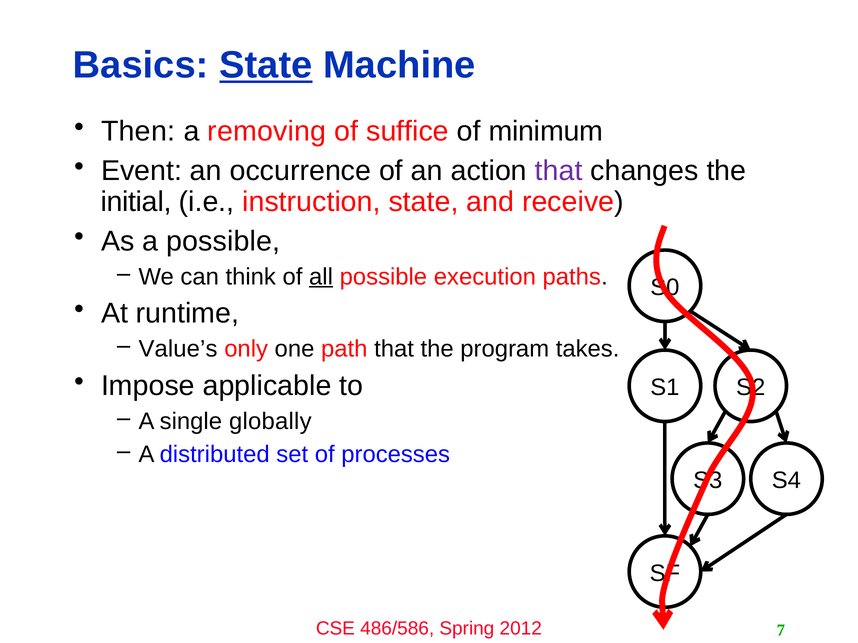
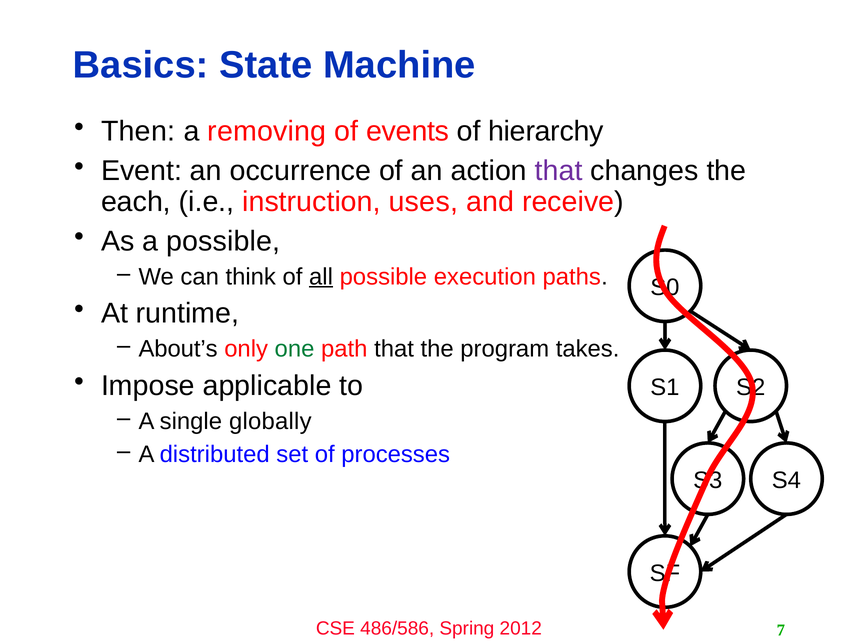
State underline: present -> none (266, 65)
suffice: suffice -> events (408, 132)
minimum: minimum -> hierarchy (546, 132)
initial: initial -> each (136, 202)
instruction state: state -> uses (423, 202)
Value’s: Value’s -> About’s (178, 349)
one colour: black -> green (295, 349)
